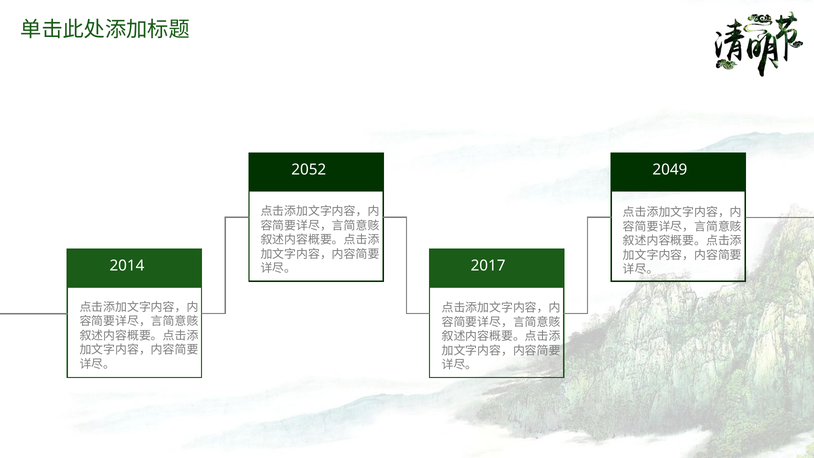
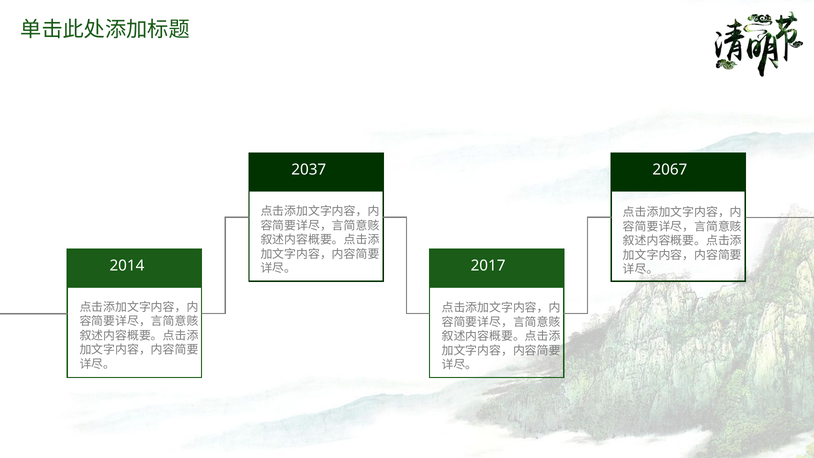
2052: 2052 -> 2037 (309, 170)
2049: 2049 -> 2067 (670, 170)
